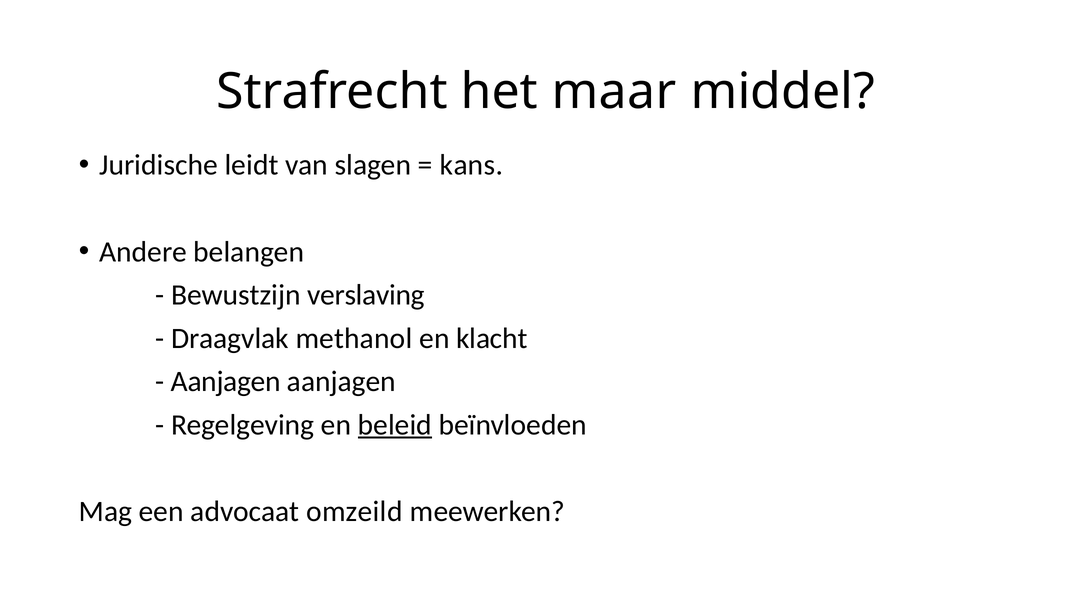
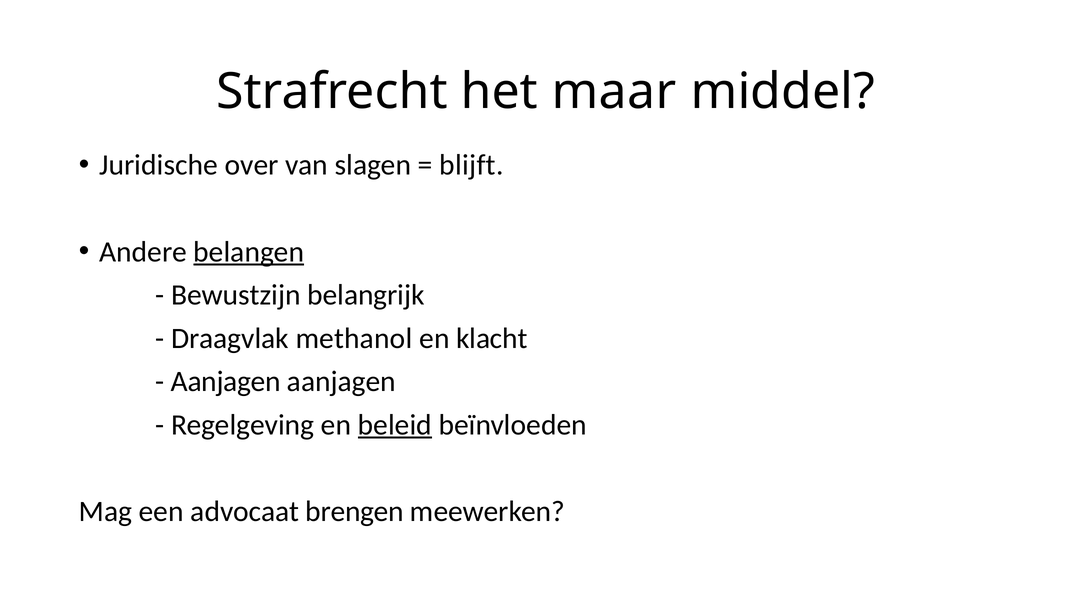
leidt: leidt -> over (252, 165)
kans: kans -> blijft (471, 165)
belangen underline: none -> present (249, 252)
verslaving: verslaving -> belangrijk (366, 295)
omzeild: omzeild -> brengen (355, 512)
